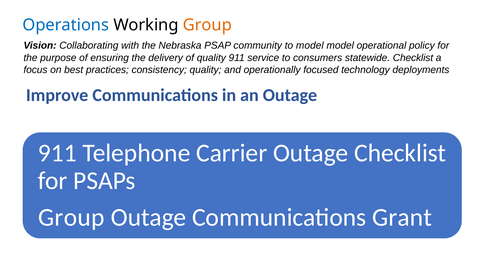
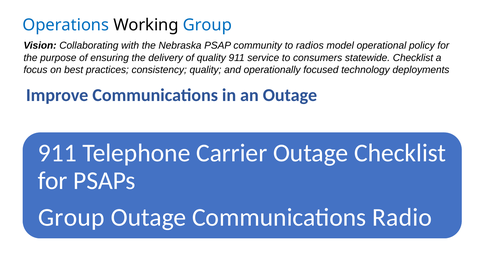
Group colour: orange -> blue (207, 25)
to model: model -> radios (310, 46)
Grant: Grant -> Radio (402, 217)
